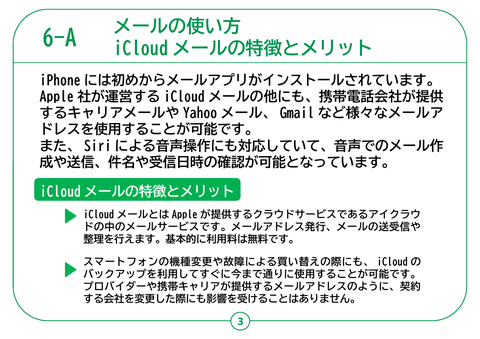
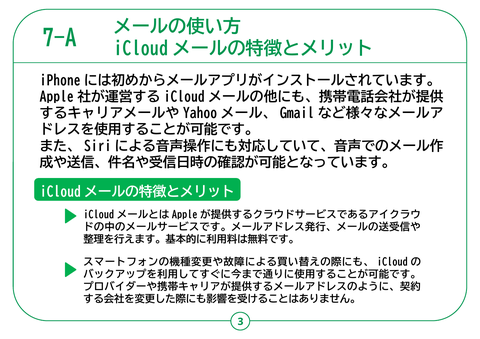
6-A: 6-A -> 7-A (60, 38)
